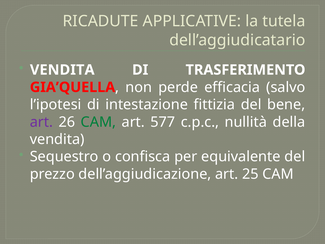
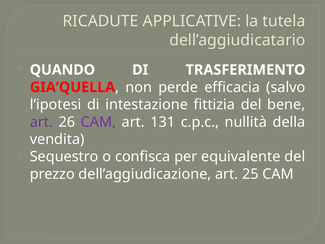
VENDITA: VENDITA -> QUANDO (62, 70)
CAM colour: green -> purple (98, 122)
577: 577 -> 131 (163, 122)
